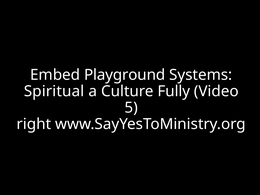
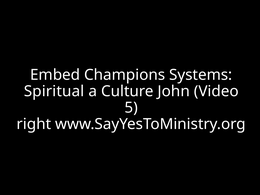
Playground: Playground -> Champions (125, 75)
Fully: Fully -> John (174, 91)
